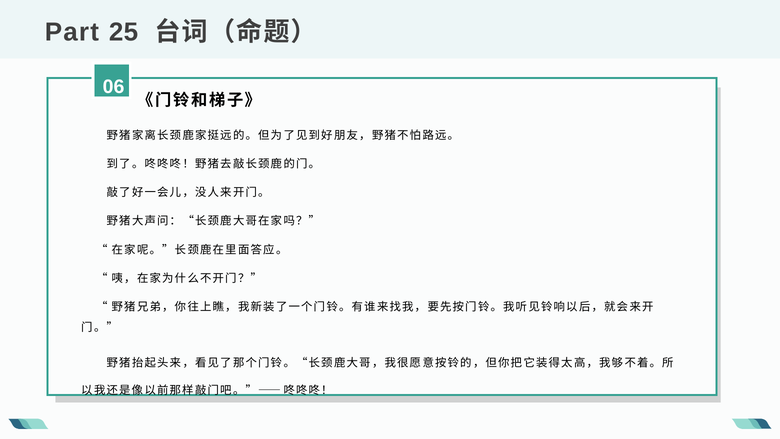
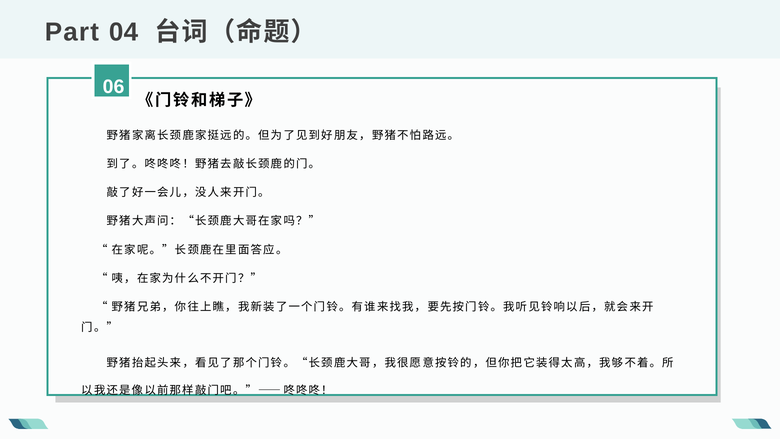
25: 25 -> 04 (124, 32)
